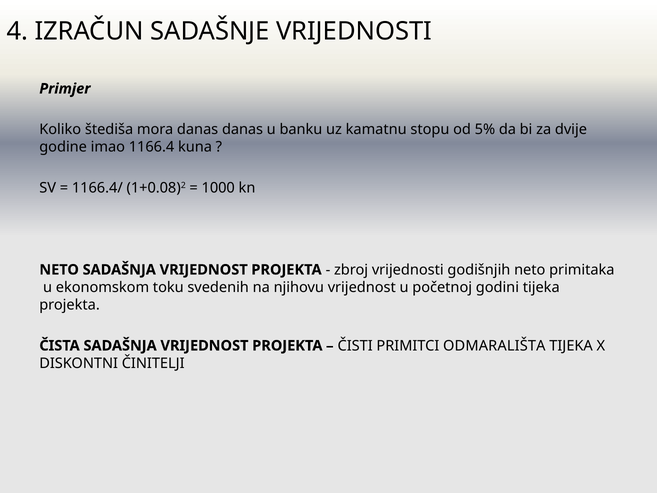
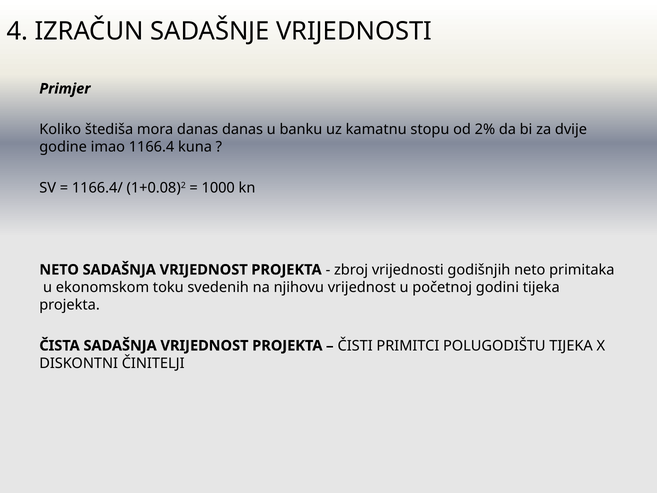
5%: 5% -> 2% (485, 130)
ODMARALIŠTA: ODMARALIŠTA -> POLUGODIŠTU (494, 346)
